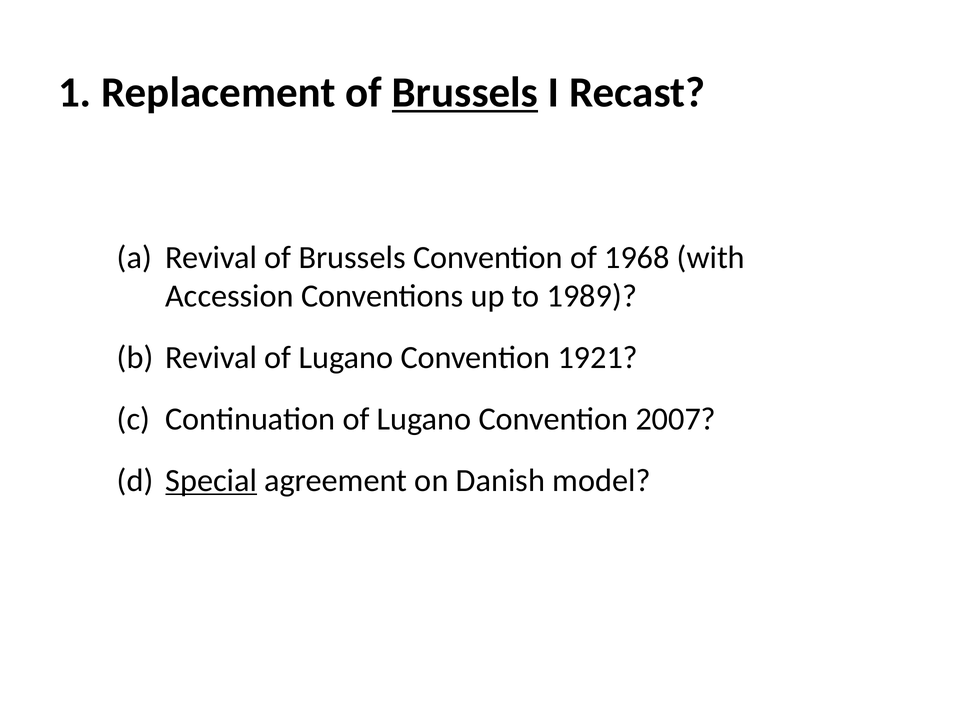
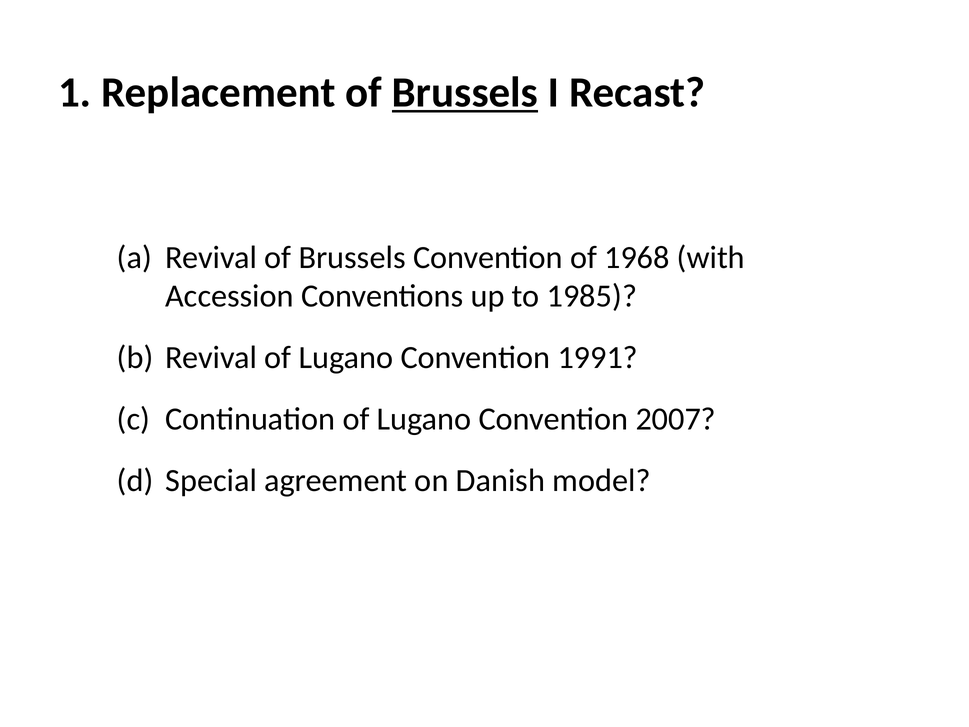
1989: 1989 -> 1985 (592, 296)
1921: 1921 -> 1991 (598, 358)
Special underline: present -> none (211, 480)
